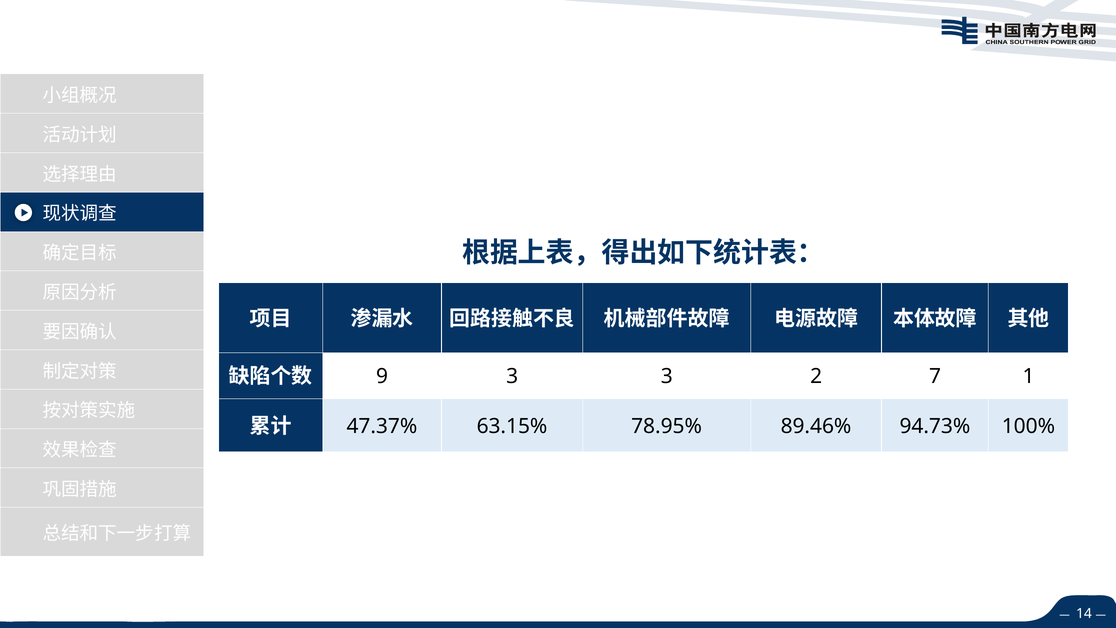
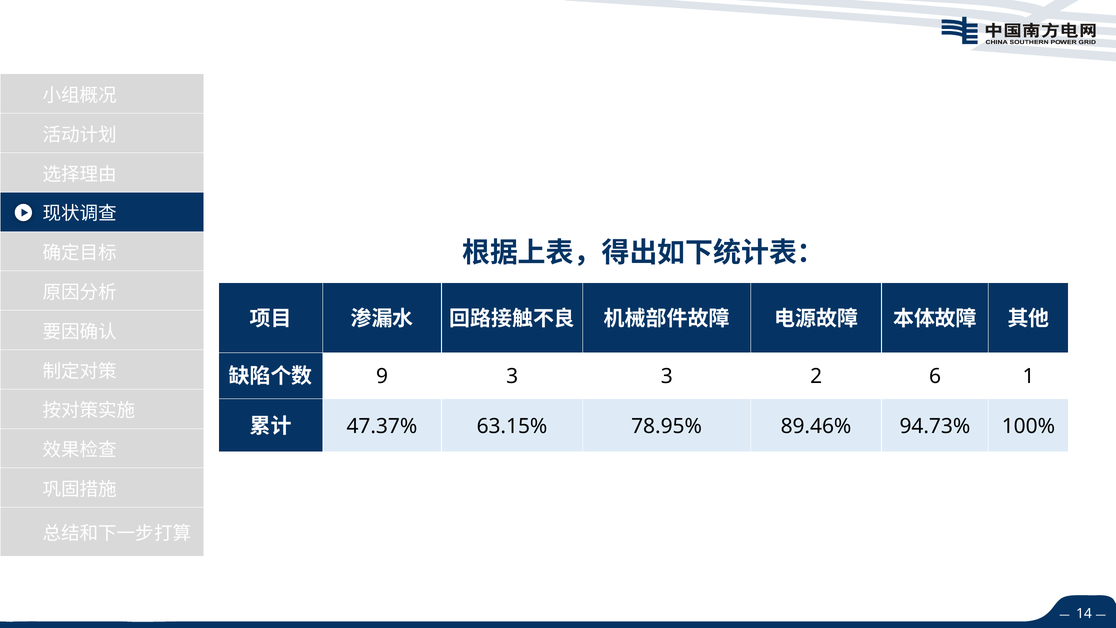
7: 7 -> 6 (935, 376)
